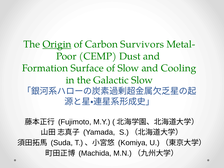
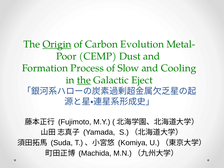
Survivors: Survivors -> Evolution (142, 44)
Surface: Surface -> Process (87, 68)
the underline: none -> present (84, 80)
Galactic Slow: Slow -> Eject (142, 80)
